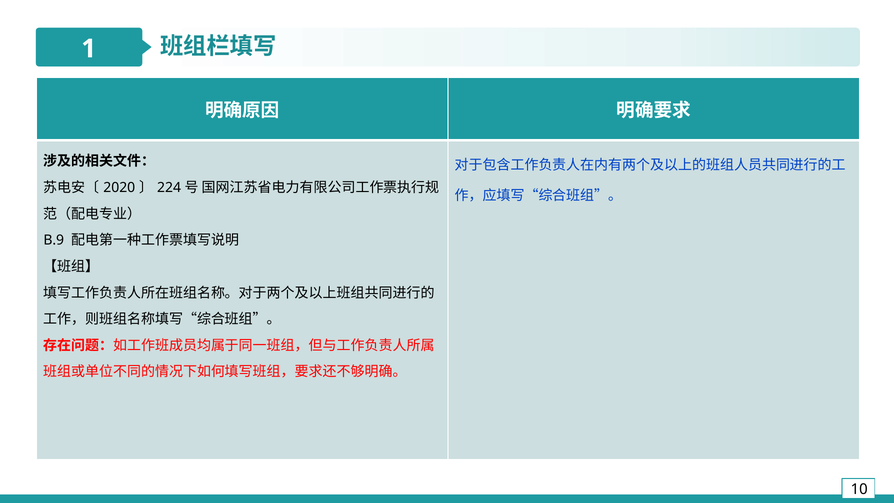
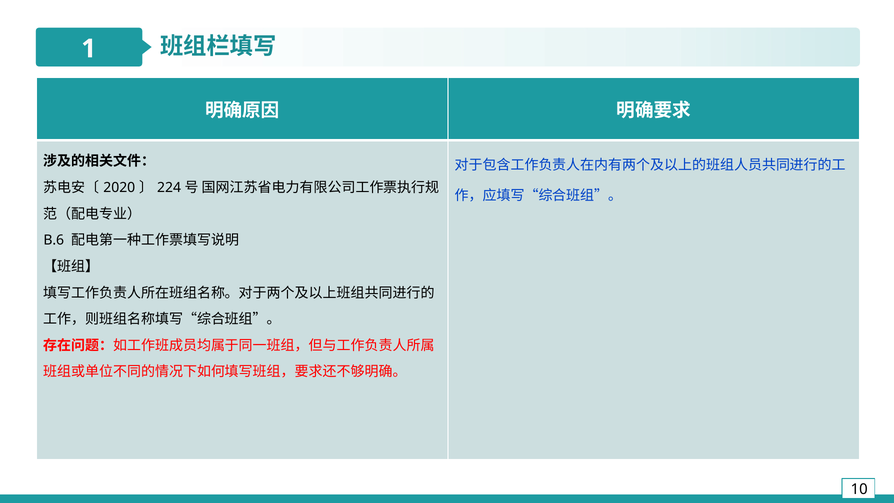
B.9: B.9 -> B.6 (54, 240)
